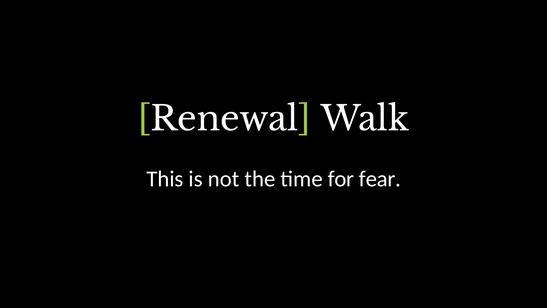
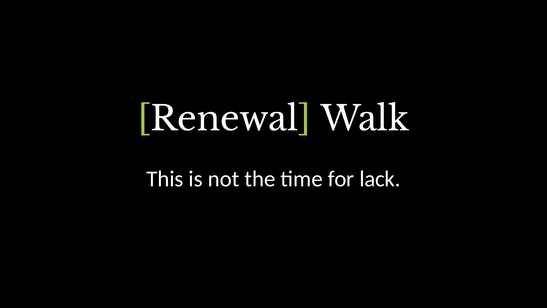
fear: fear -> lack (380, 179)
